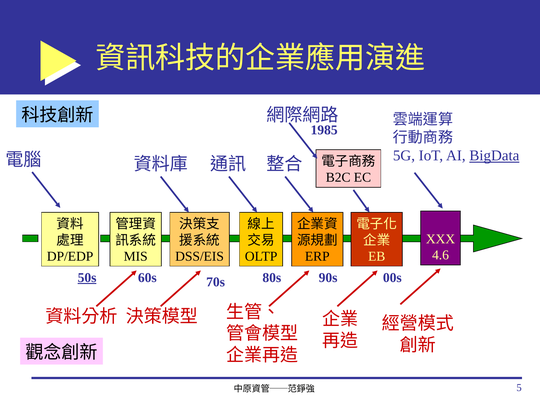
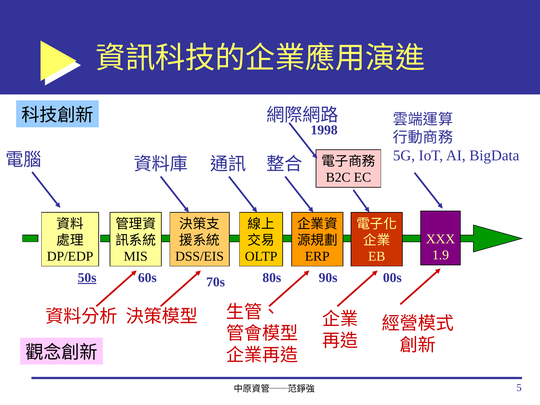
1985: 1985 -> 1998 (324, 130)
BigData underline: present -> none (494, 156)
4.6: 4.6 -> 1.9 (441, 255)
